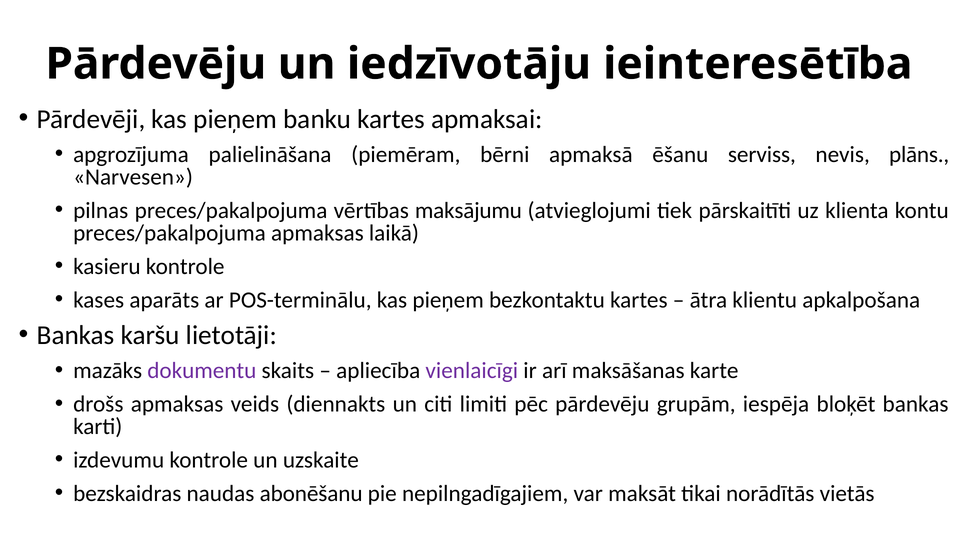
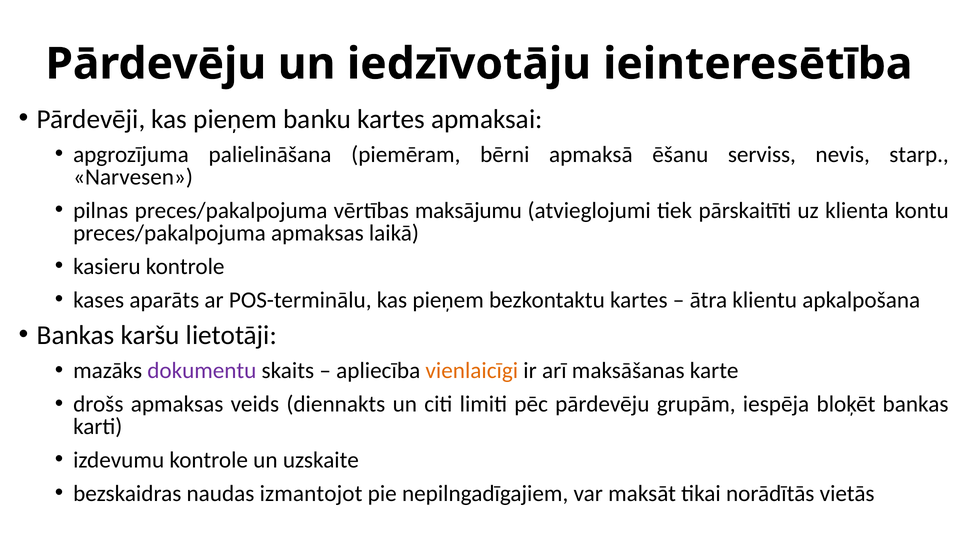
plāns: plāns -> starp (919, 155)
vienlaicīgi colour: purple -> orange (472, 371)
abonēšanu: abonēšanu -> izmantojot (311, 494)
